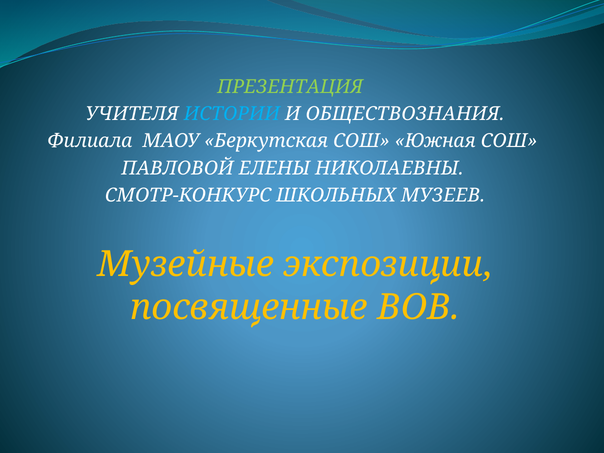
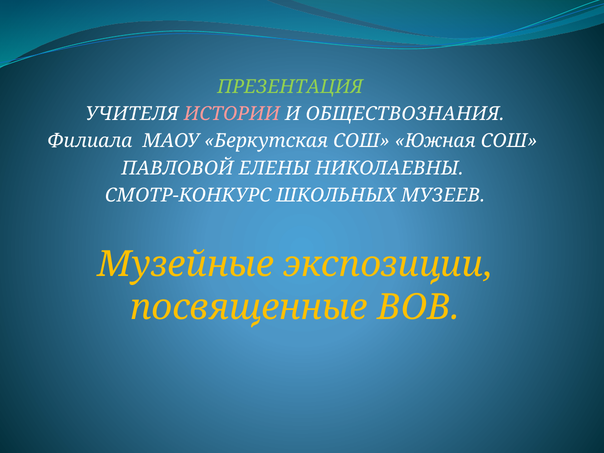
ИСТОРИИ colour: light blue -> pink (232, 114)
